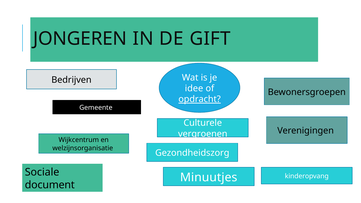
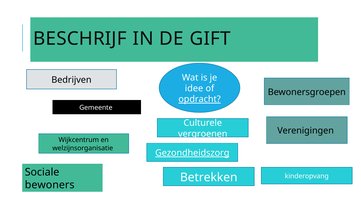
JONGEREN: JONGEREN -> BESCHRIJF (80, 39)
Gezondheidszorg underline: none -> present (192, 153)
Minuutjes: Minuutjes -> Betrekken (209, 177)
document: document -> bewoners (50, 185)
